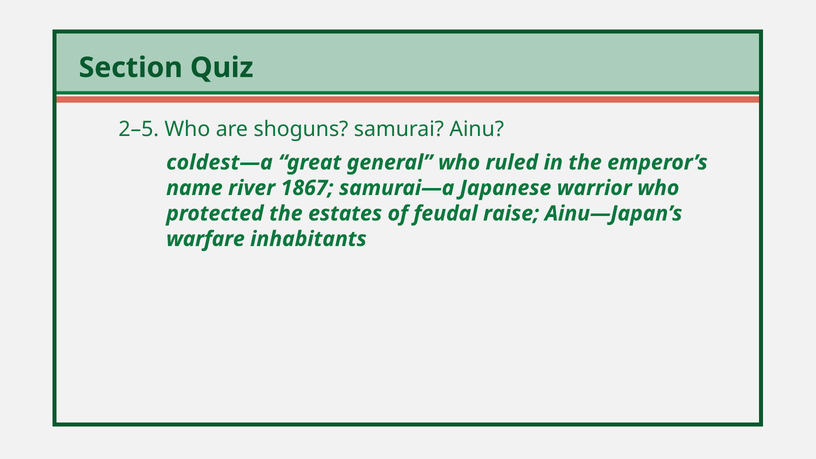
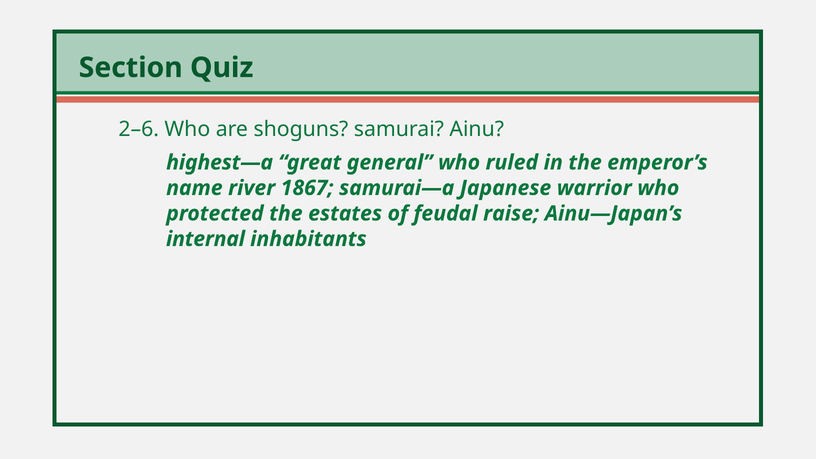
2–5: 2–5 -> 2–6 (139, 129)
coldest—a: coldest—a -> highest—a (220, 162)
warfare: warfare -> internal (206, 239)
